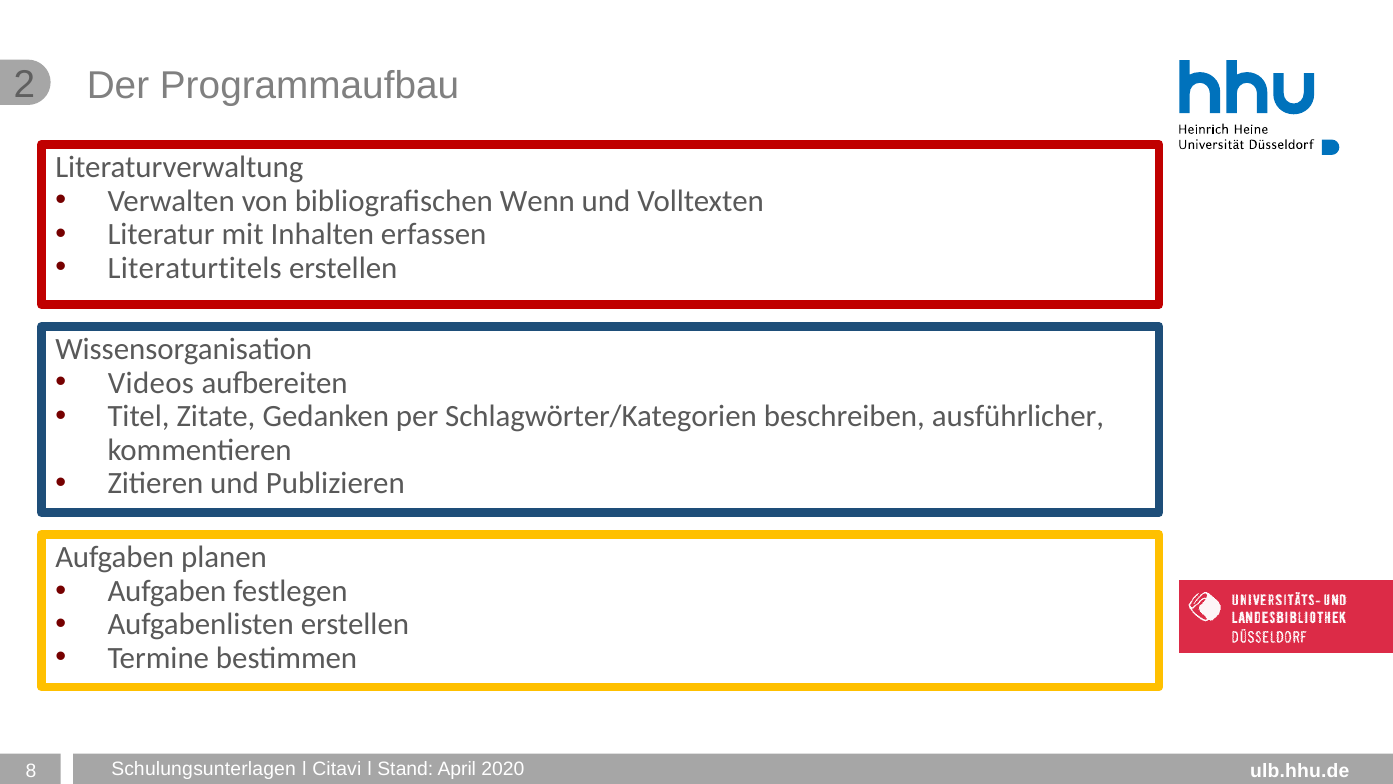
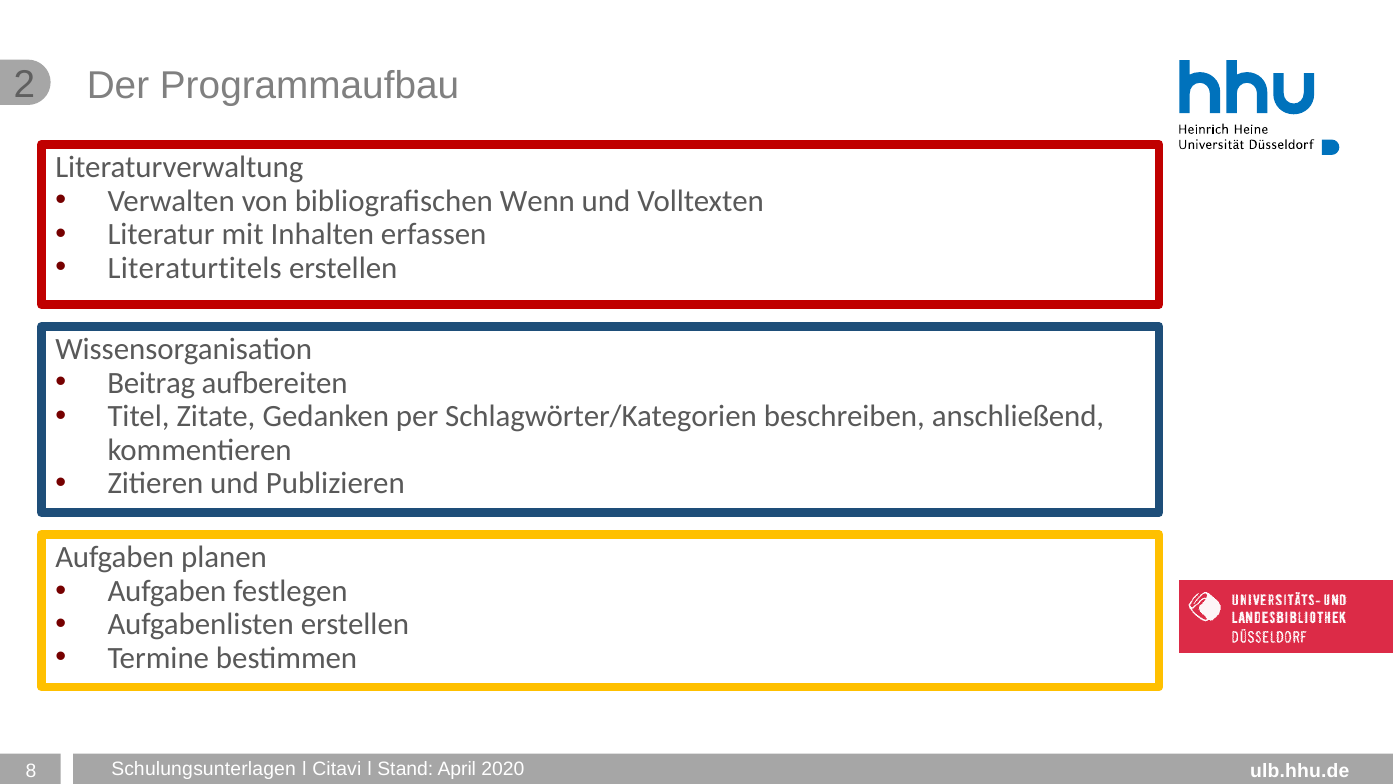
Videos: Videos -> Beitrag (151, 383)
ausführlicher: ausführlicher -> anschließend (1018, 416)
